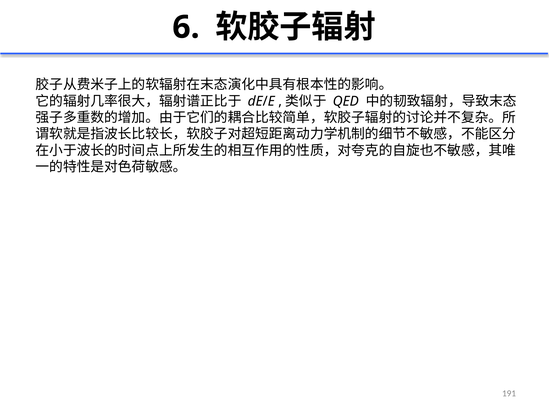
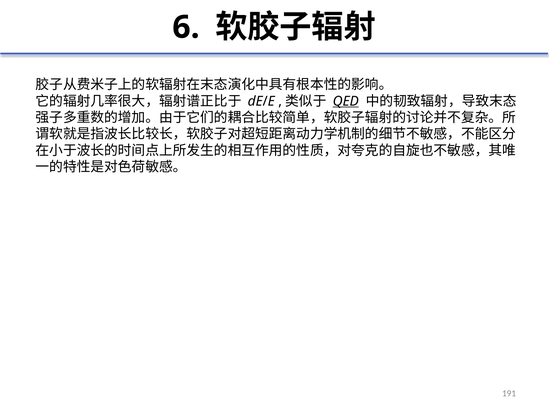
QED underline: none -> present (346, 101)
